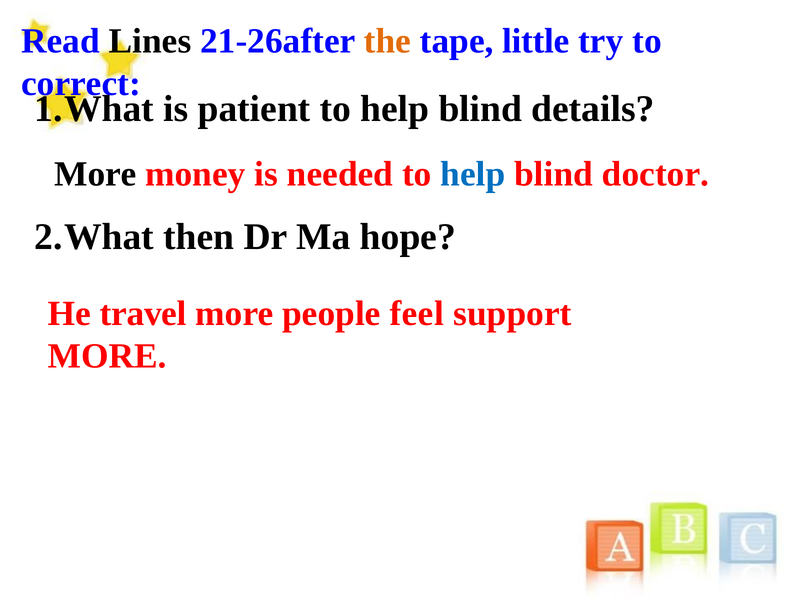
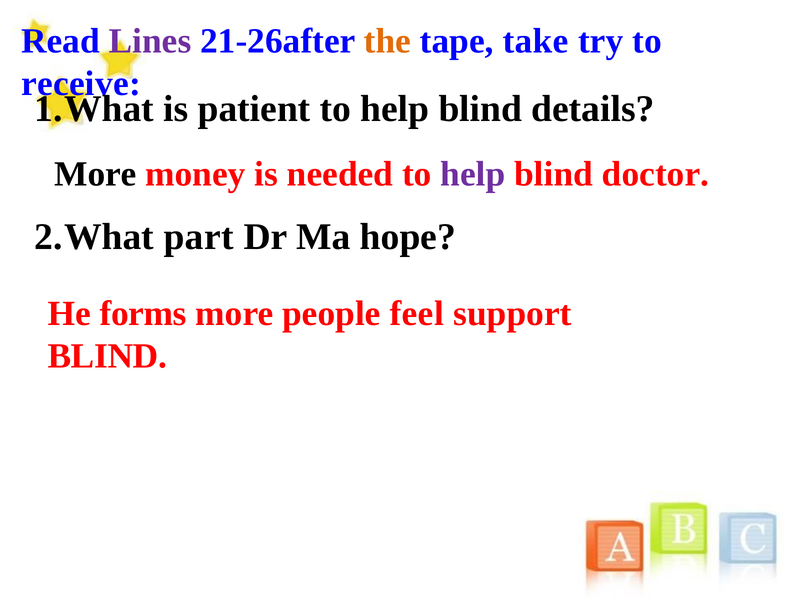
Lines colour: black -> purple (150, 41)
little: little -> take (536, 41)
correct: correct -> receive (81, 83)
help colour: blue -> purple (473, 174)
then: then -> part (199, 237)
travel: travel -> forms (143, 313)
MORE: MORE -> BLIND (107, 356)
